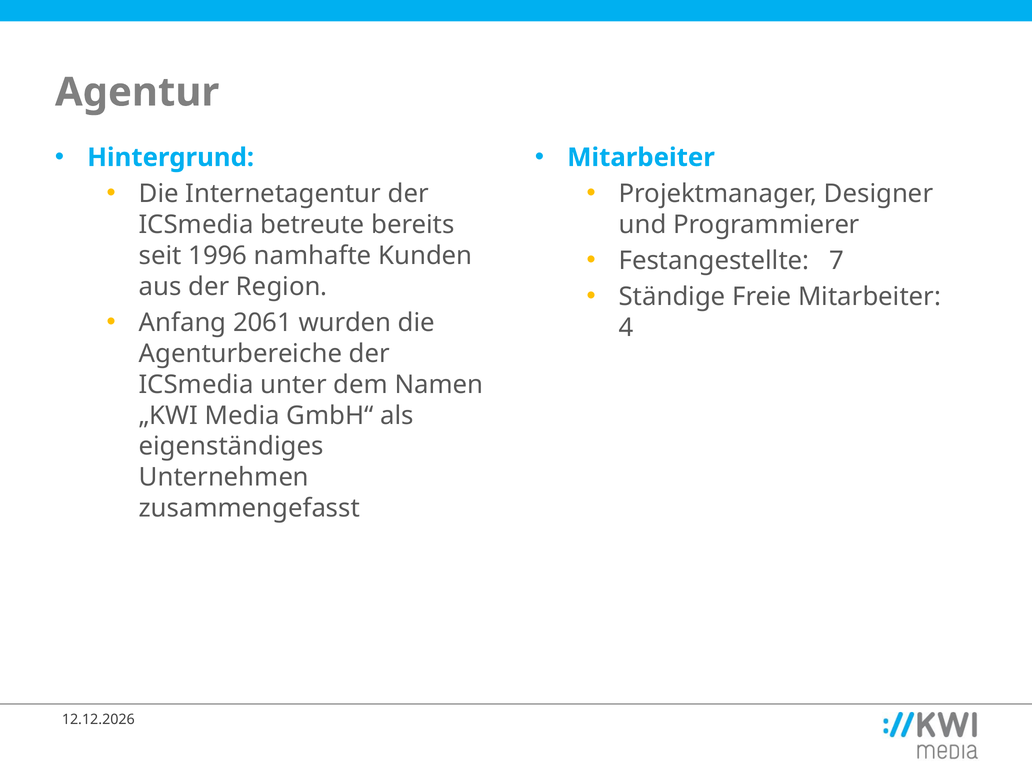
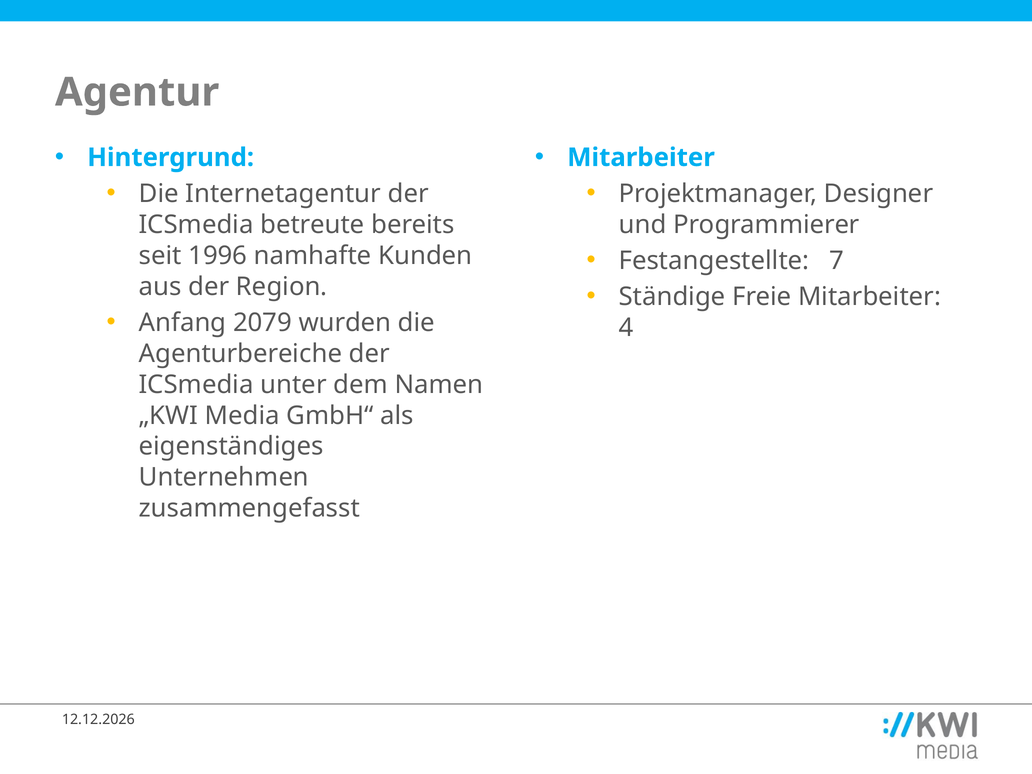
2061: 2061 -> 2079 (262, 323)
